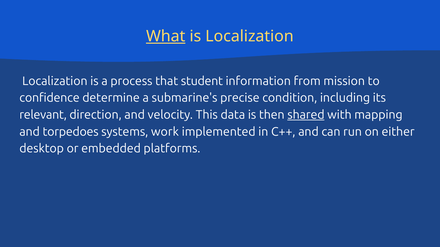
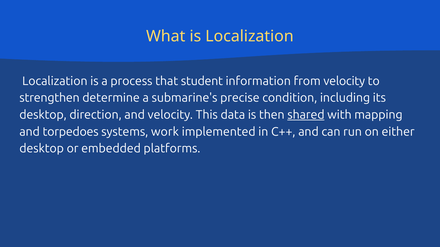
What underline: present -> none (166, 36)
from mission: mission -> velocity (344, 81)
confidence: confidence -> strengthen (50, 98)
relevant: relevant -> desktop (43, 115)
